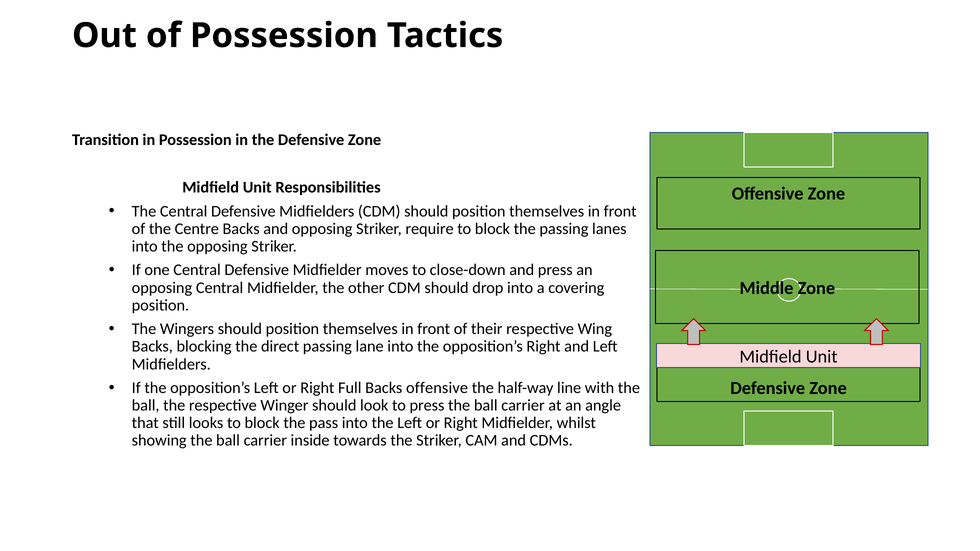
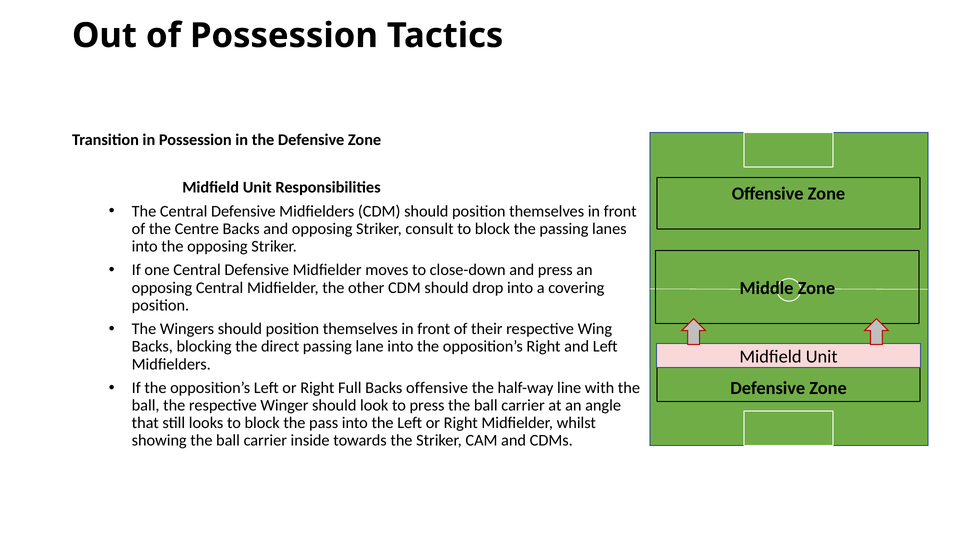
require: require -> consult (430, 229)
